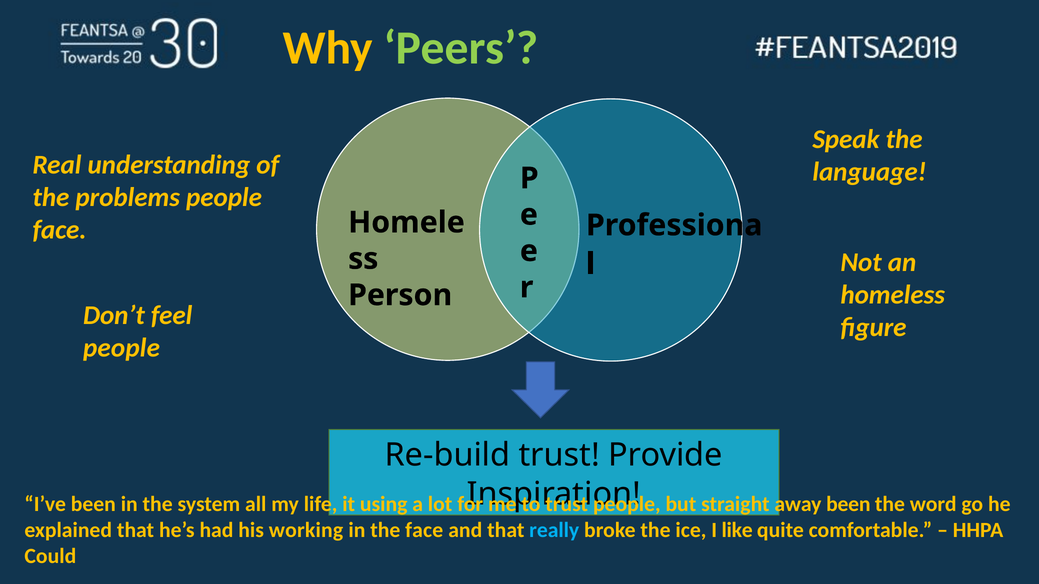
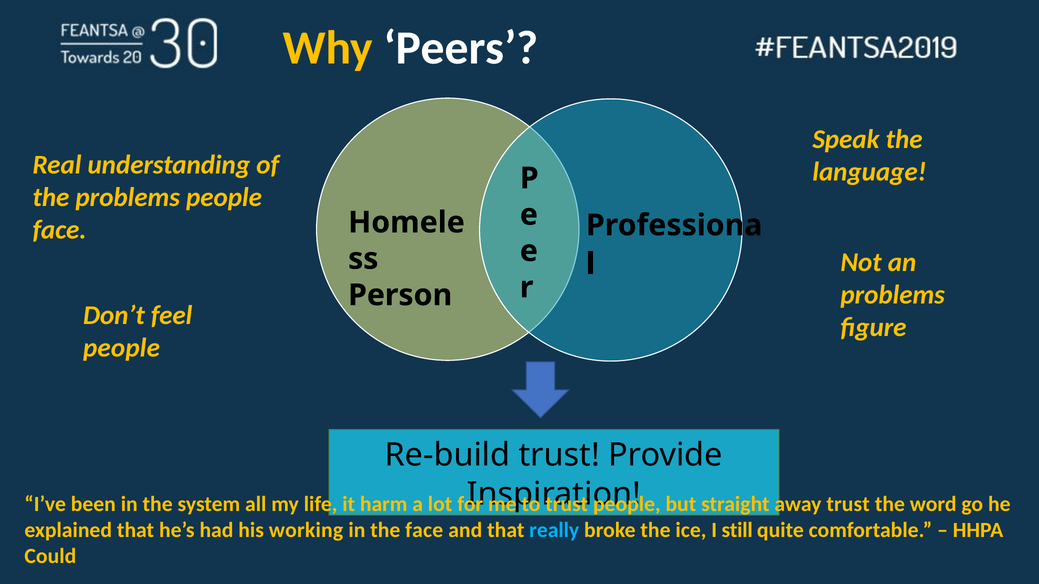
Peers colour: light green -> white (461, 48)
homeless: homeless -> problems (893, 295)
using: using -> harm (384, 504)
away been: been -> trust (848, 504)
like: like -> still (737, 530)
